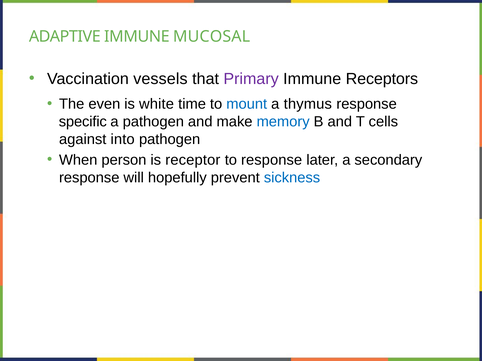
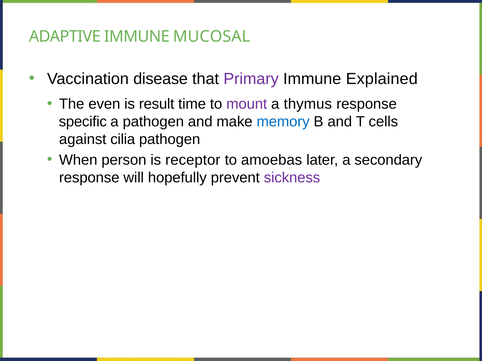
vessels: vessels -> disease (161, 79)
Receptors: Receptors -> Explained (382, 79)
white: white -> result (157, 104)
mount colour: blue -> purple (247, 104)
into: into -> cilia (123, 140)
to response: response -> amoebas (272, 160)
sickness colour: blue -> purple (292, 178)
